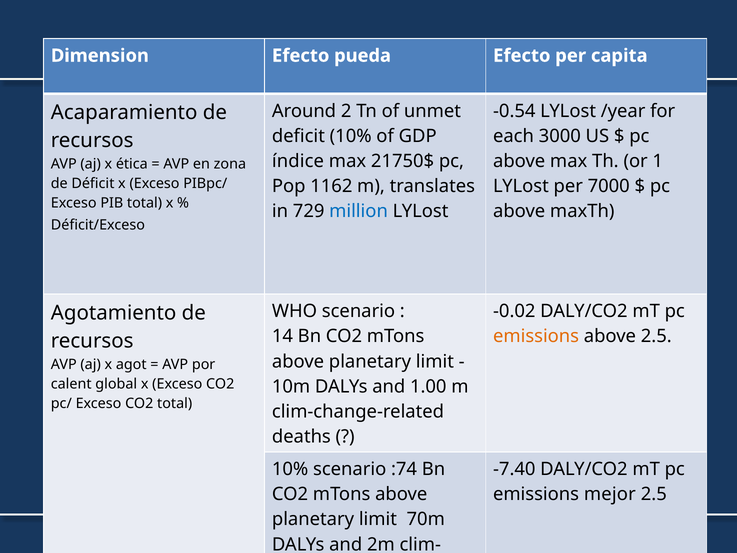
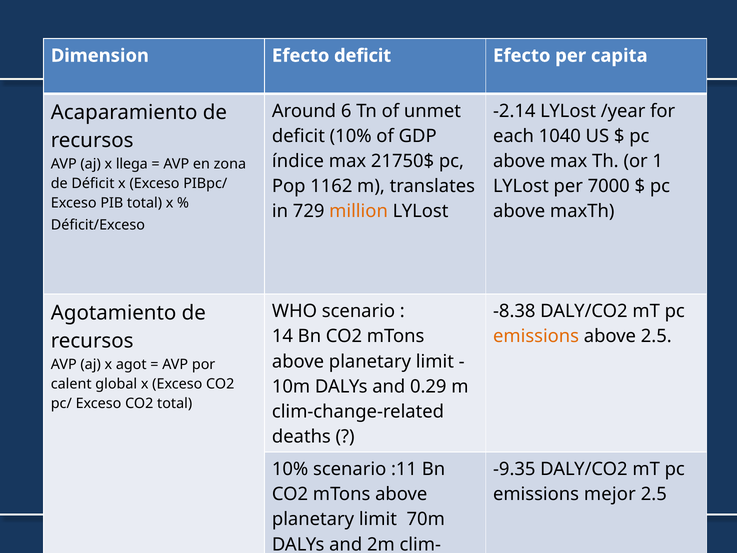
Efecto pueda: pueda -> deficit (363, 56)
2: 2 -> 6 (346, 111)
-0.54: -0.54 -> -2.14 (514, 111)
3000: 3000 -> 1040 (560, 136)
ética: ética -> llega (132, 164)
million colour: blue -> orange (359, 211)
-0.02: -0.02 -> -8.38 (514, 311)
1.00: 1.00 -> 0.29 (428, 386)
:74: :74 -> :11 (404, 469)
-7.40: -7.40 -> -9.35 (514, 469)
